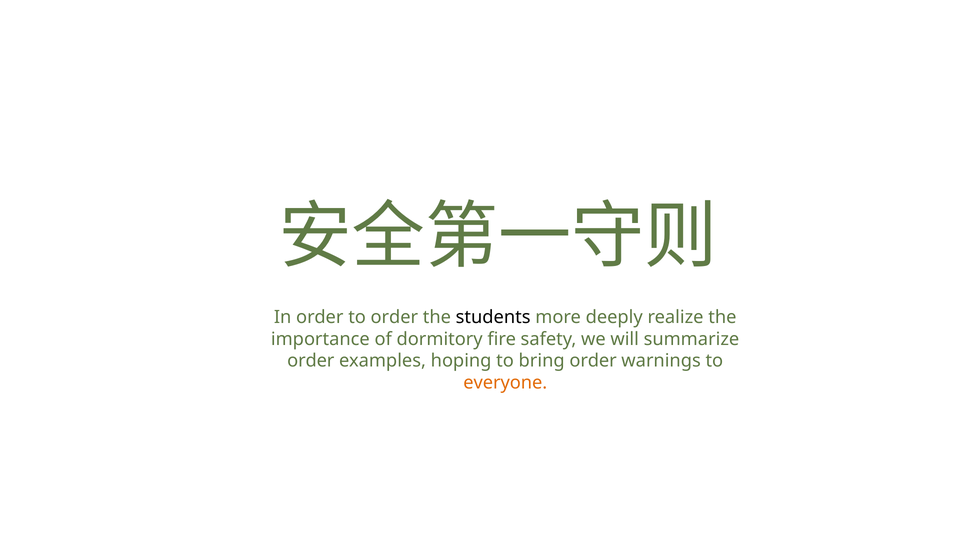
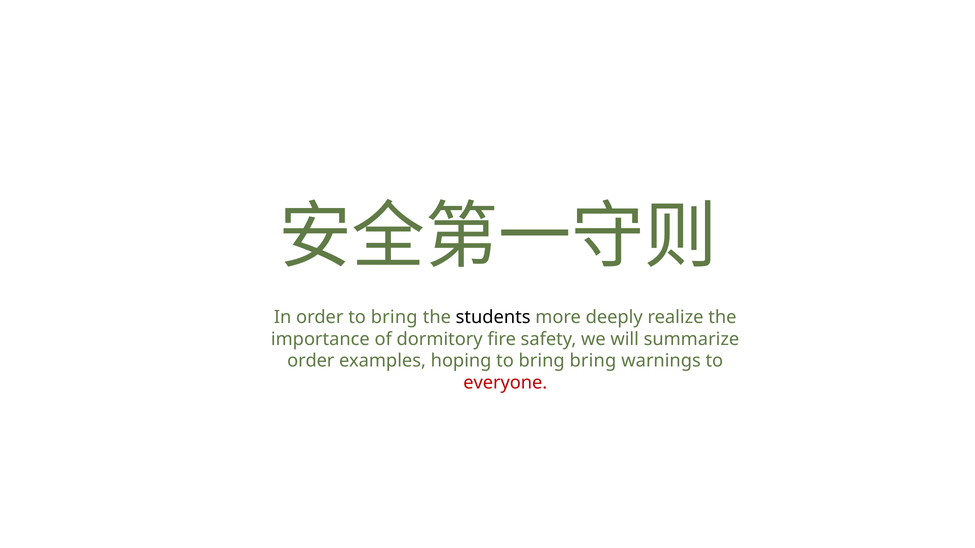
order to order: order -> bring (394, 317)
bring order: order -> bring (593, 361)
everyone colour: orange -> red (505, 383)
